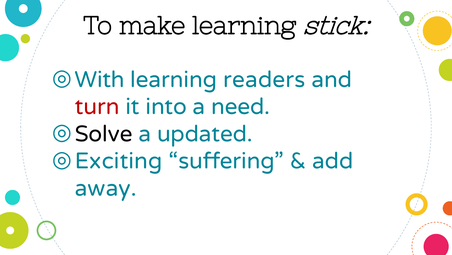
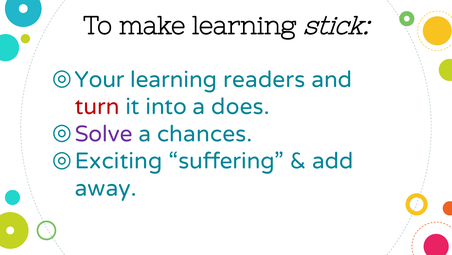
With: With -> Your (100, 79)
need: need -> does (240, 106)
Solve colour: black -> purple (104, 134)
updated: updated -> chances (205, 134)
